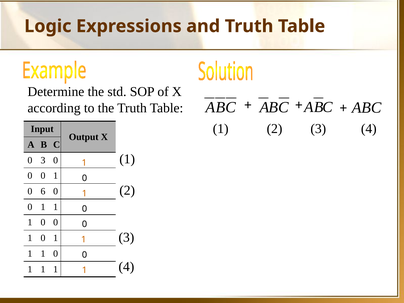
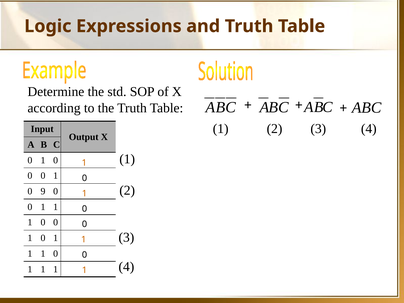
3: 3 -> 1 (43, 160)
6: 6 -> 9 (43, 191)
